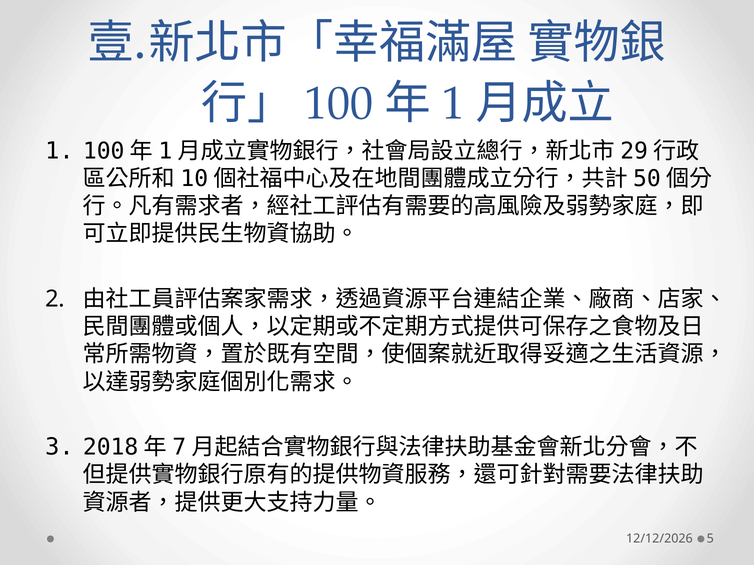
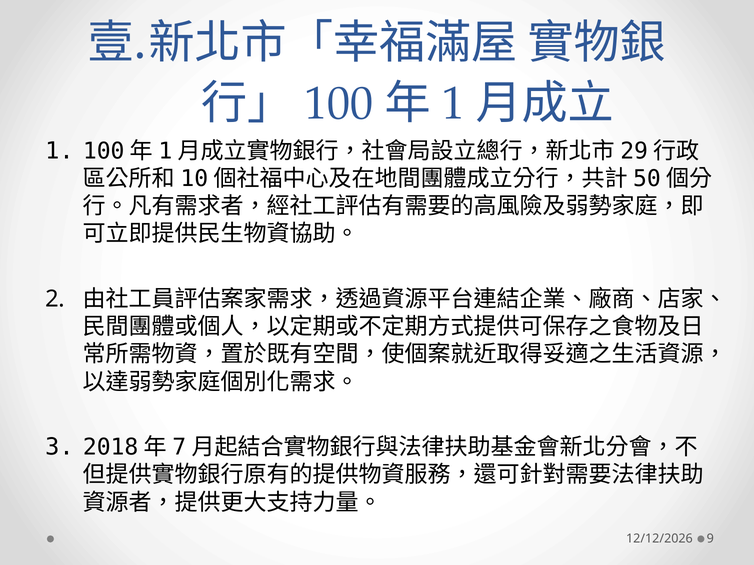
5: 5 -> 9 (710, 539)
